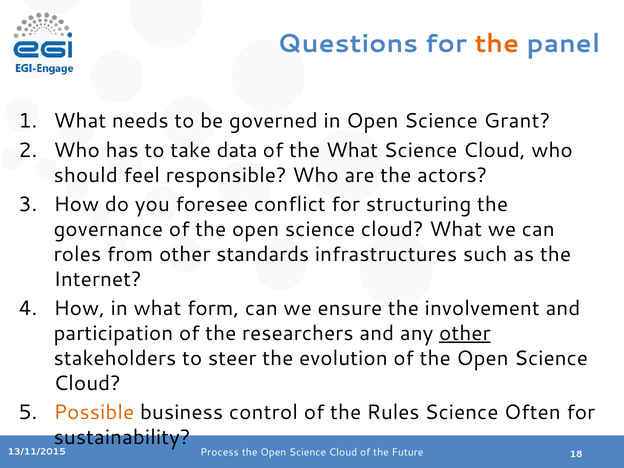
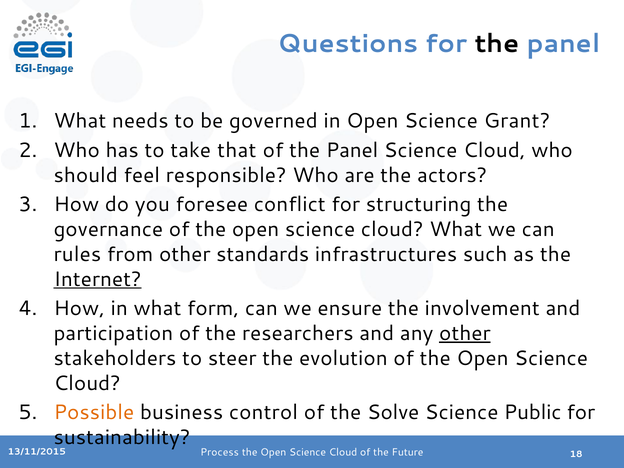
the colour: orange -> black (497, 44)
data: data -> that (237, 150)
of the What: What -> Panel (352, 150)
roles: roles -> rules (77, 254)
Internet underline: none -> present (98, 279)
Rules: Rules -> Solve (393, 412)
Often: Often -> Public (533, 412)
